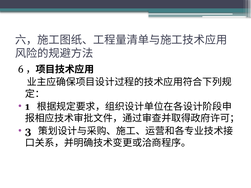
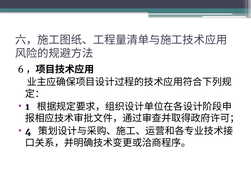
3: 3 -> 4 (28, 131)
